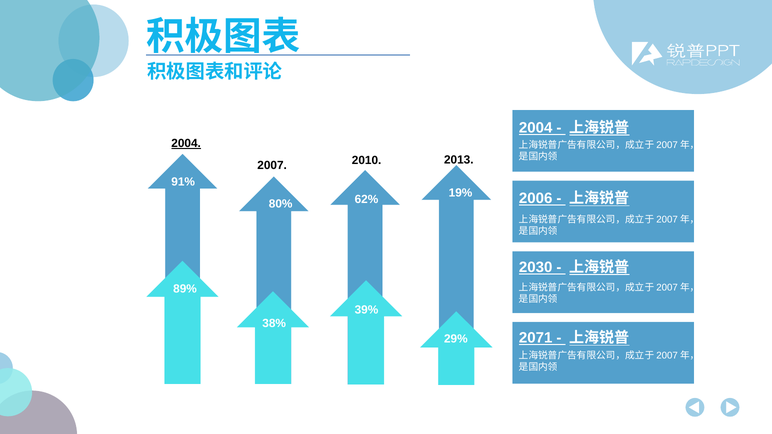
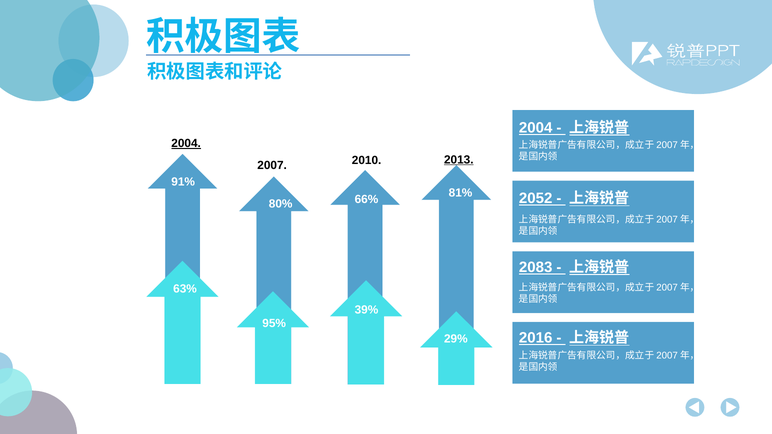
2013 underline: none -> present (459, 160)
19%: 19% -> 81% (461, 193)
2006: 2006 -> 2052 (536, 199)
62%: 62% -> 66% (366, 200)
2030: 2030 -> 2083 (536, 267)
89%: 89% -> 63% (185, 289)
38%: 38% -> 95% (274, 323)
2071: 2071 -> 2016 (536, 338)
